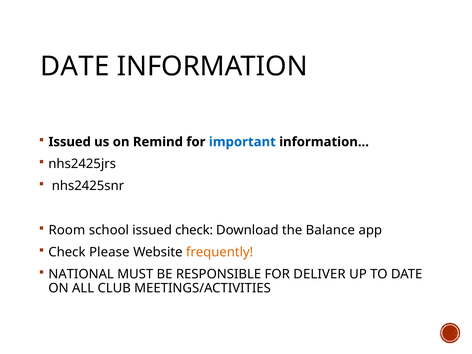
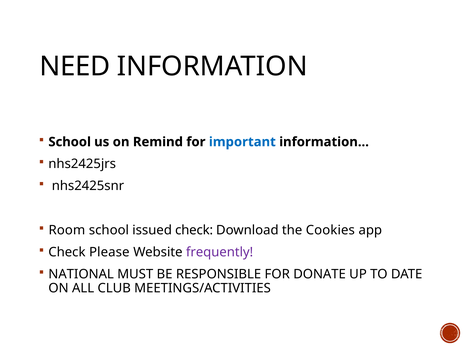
DATE: DATE -> NEED (75, 66)
Issued: Issued -> School (70, 142)
Balance: Balance -> Cookies (330, 230)
frequently colour: orange -> purple (220, 252)
DELIVER: DELIVER -> DONATE (320, 274)
